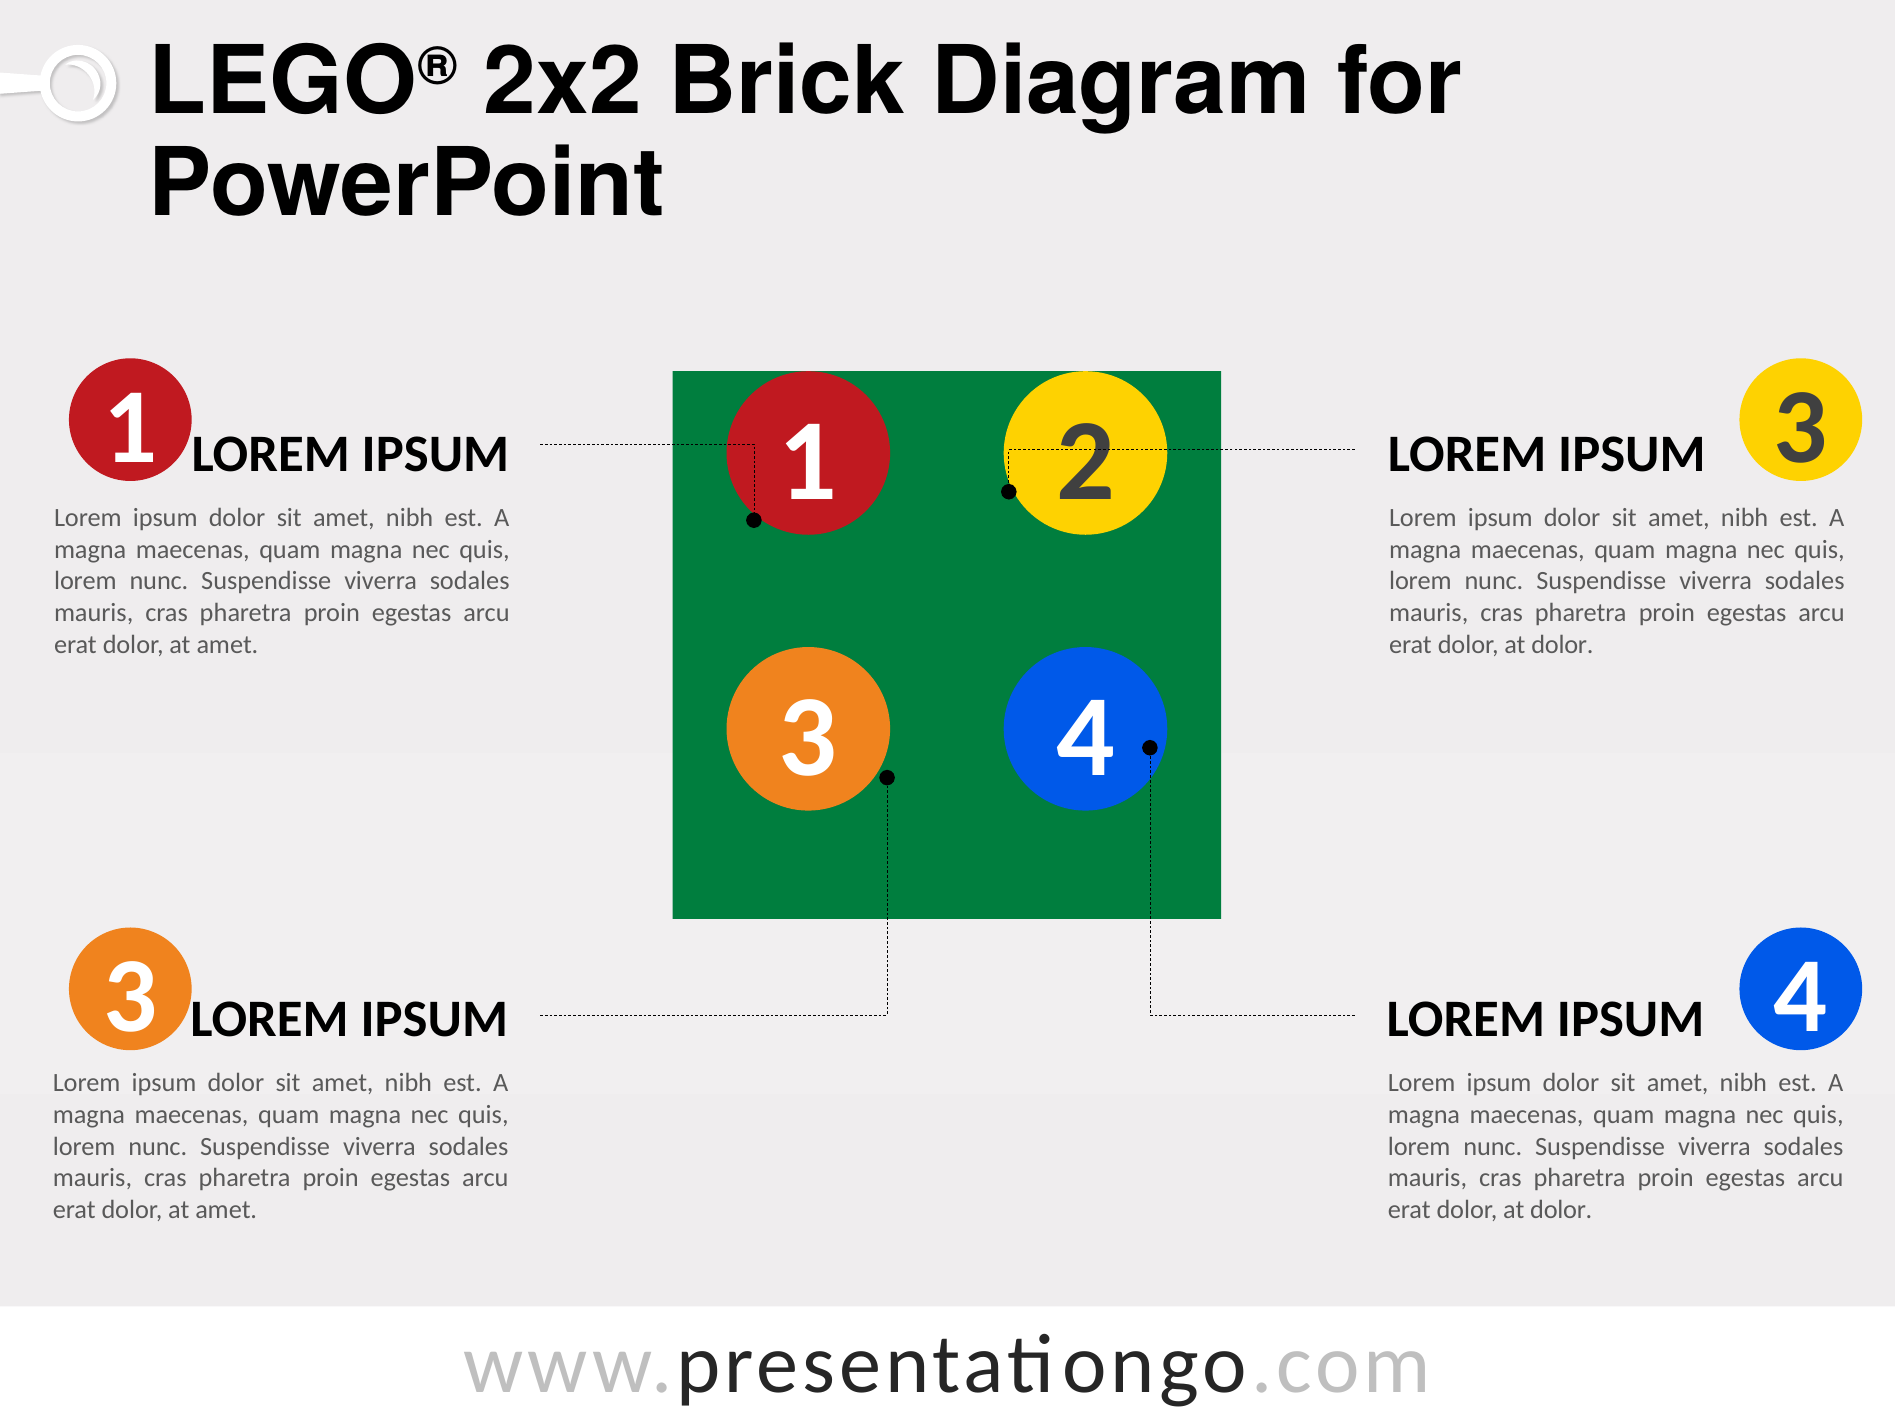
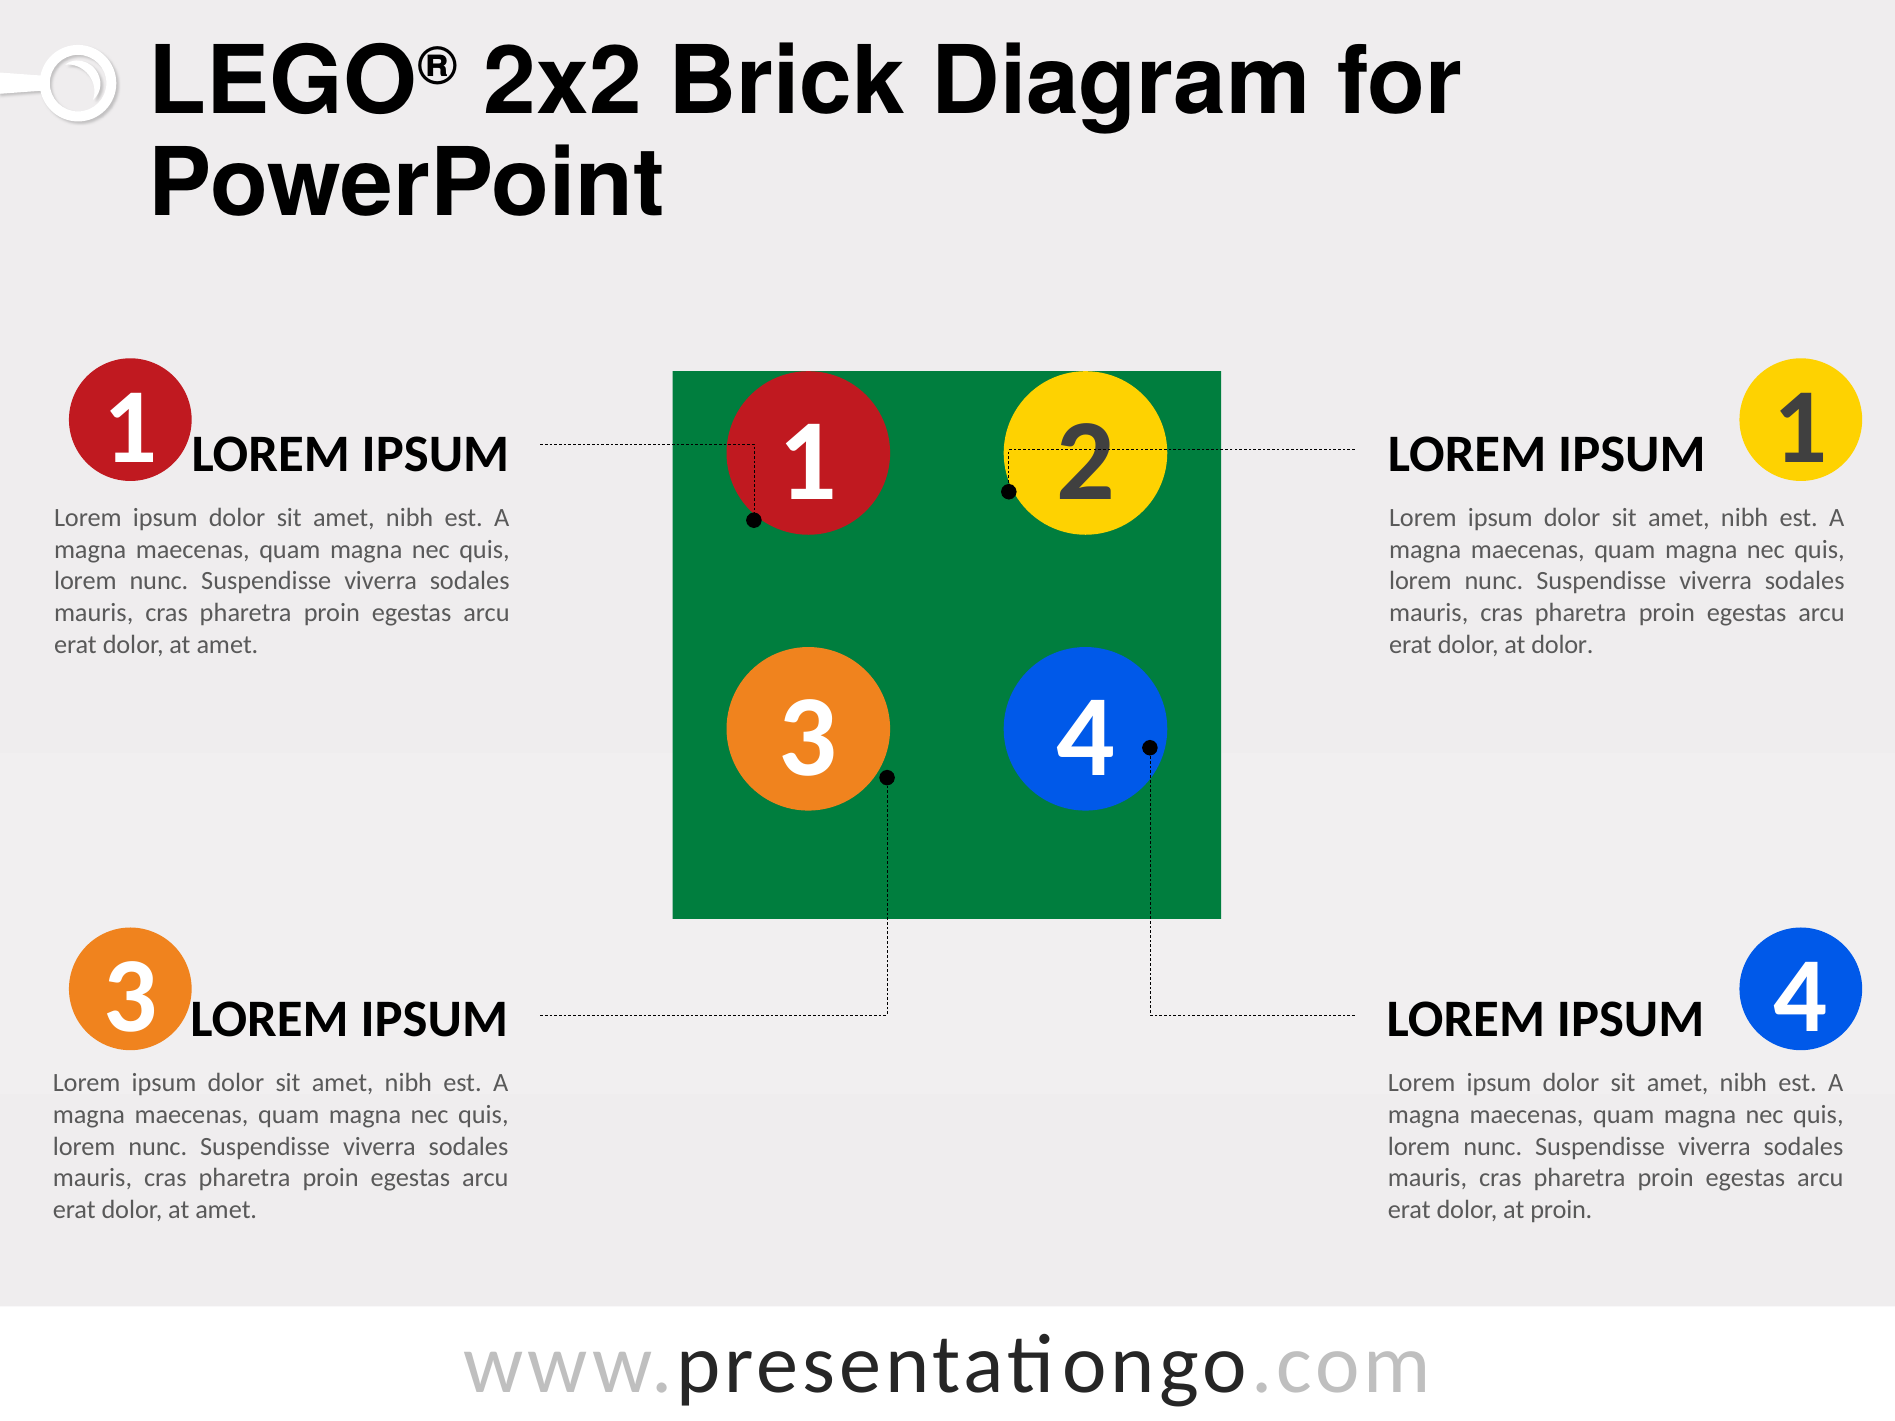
1 3: 3 -> 1 (1801, 427)
dolor: dolor -> proin (1561, 1210)
